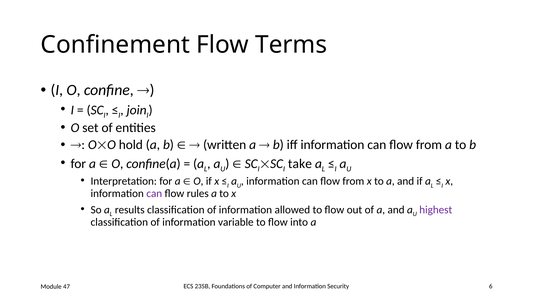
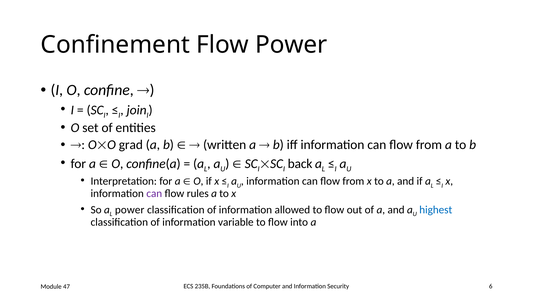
Flow Terms: Terms -> Power (291, 45)
hold: hold -> grad (131, 145)
take: take -> back (300, 164)
results: results -> power (130, 210)
highest colour: purple -> blue (436, 210)
